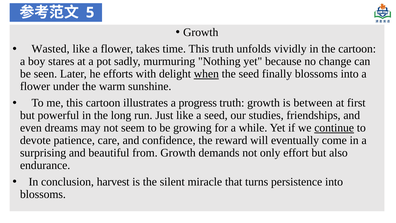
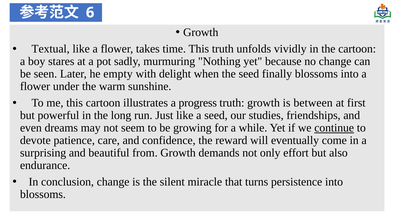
5: 5 -> 6 (90, 13)
Wasted: Wasted -> Textual (51, 49)
efforts: efforts -> empty (118, 74)
when underline: present -> none (206, 74)
conclusion harvest: harvest -> change (113, 182)
